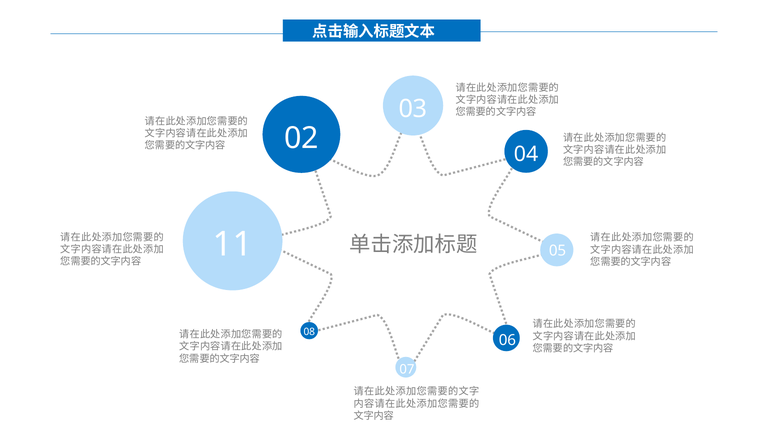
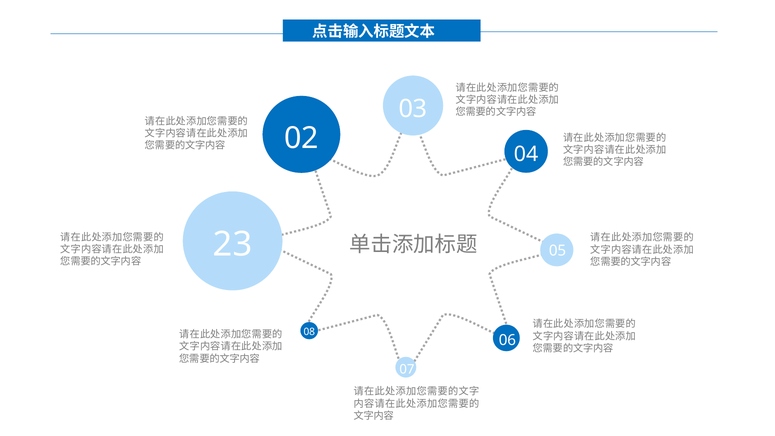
11: 11 -> 23 (233, 244)
